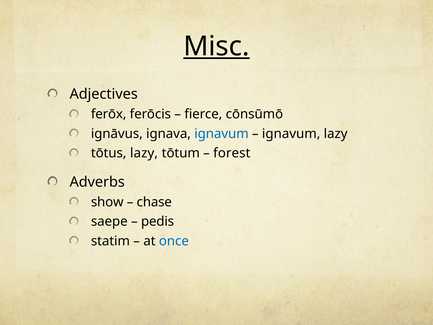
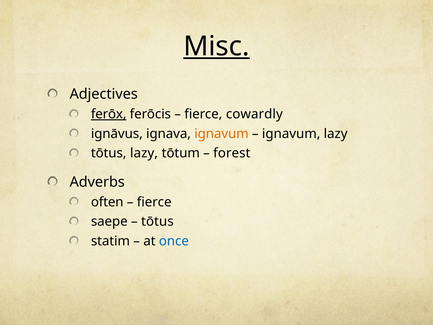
ferōx underline: none -> present (109, 114)
cōnsūmō: cōnsūmō -> cowardly (254, 114)
ignavum colour: blue -> orange (221, 134)
show: show -> often (107, 202)
chase: chase -> fierce (154, 202)
pedis: pedis -> tōtus (157, 221)
